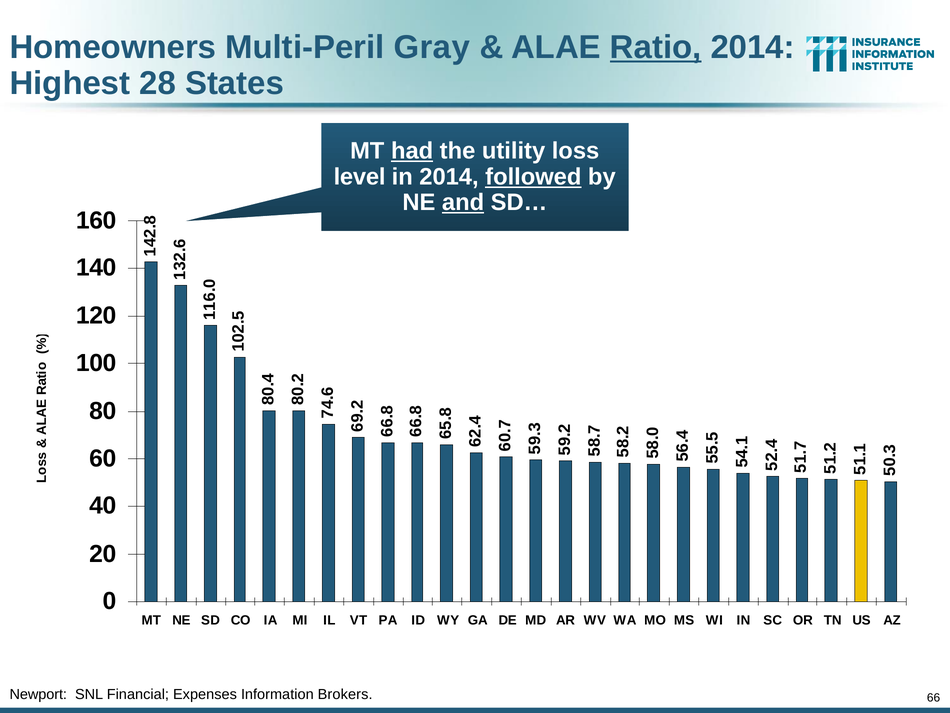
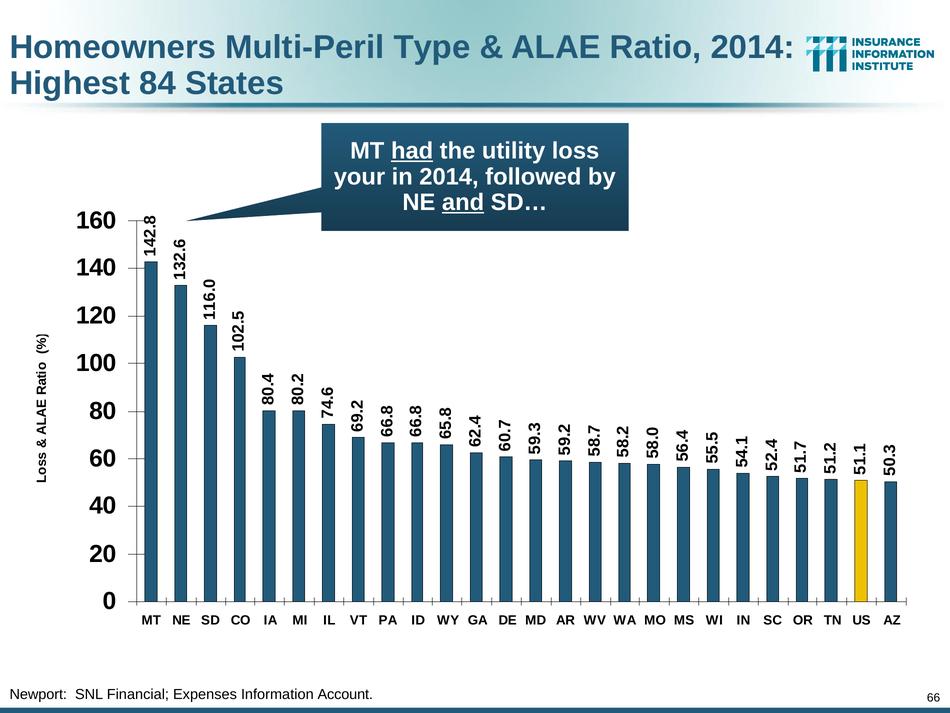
Gray: Gray -> Type (432, 47)
Ratio underline: present -> none (656, 47)
28: 28 -> 84 (158, 83)
level: level -> your (359, 177)
followed underline: present -> none (533, 177)
Brokers: Brokers -> Account (345, 694)
